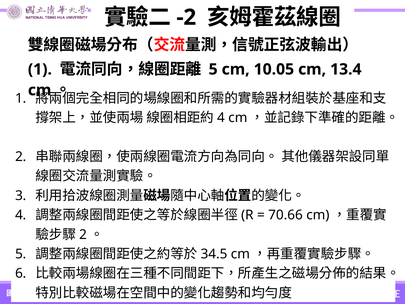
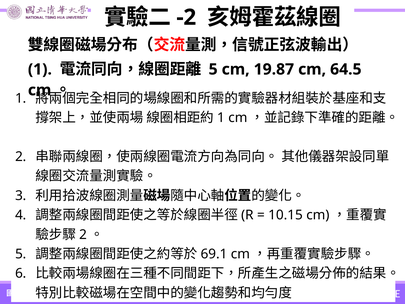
10.05: 10.05 -> 19.87 (274, 69)
13.4: 13.4 -> 64.5 (346, 69)
4: 4 -> 1 (221, 118)
70.66: 70.66 -> 10.15 (285, 215)
34.5: 34.5 -> 69.1 (214, 254)
